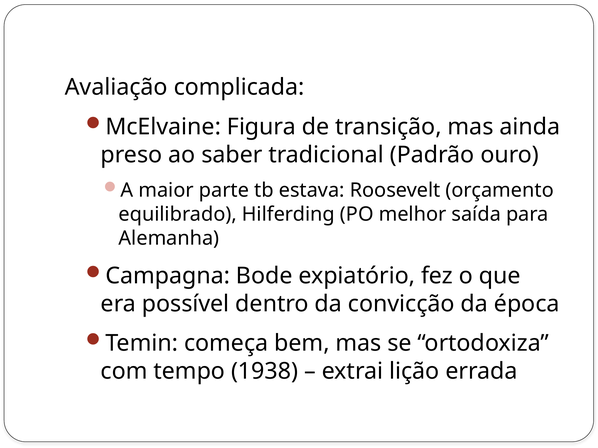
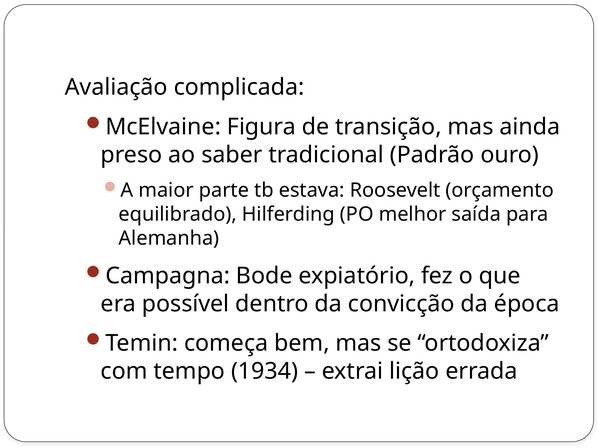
1938: 1938 -> 1934 (265, 372)
